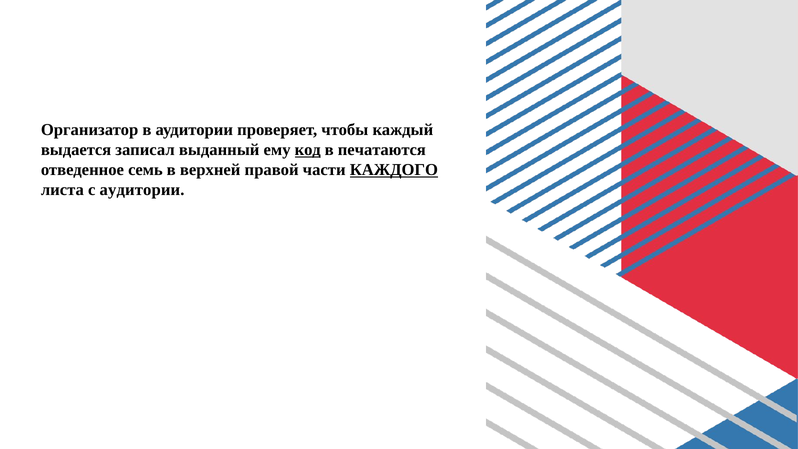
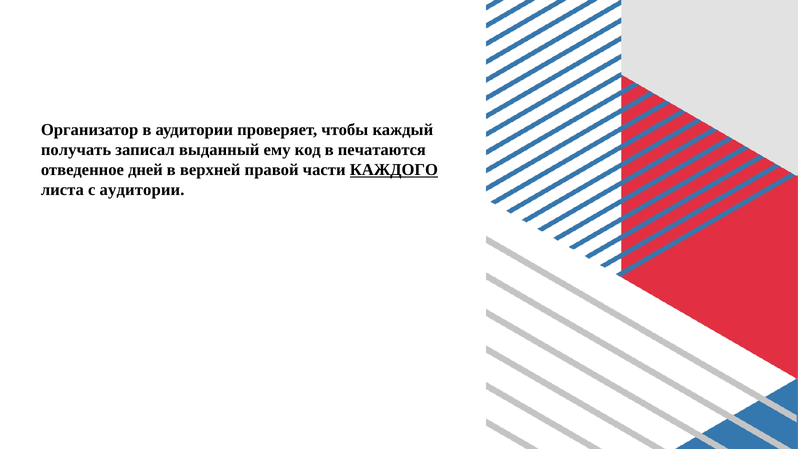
выдается: выдается -> получать (76, 150)
код underline: present -> none (308, 150)
семь: семь -> дней (145, 170)
